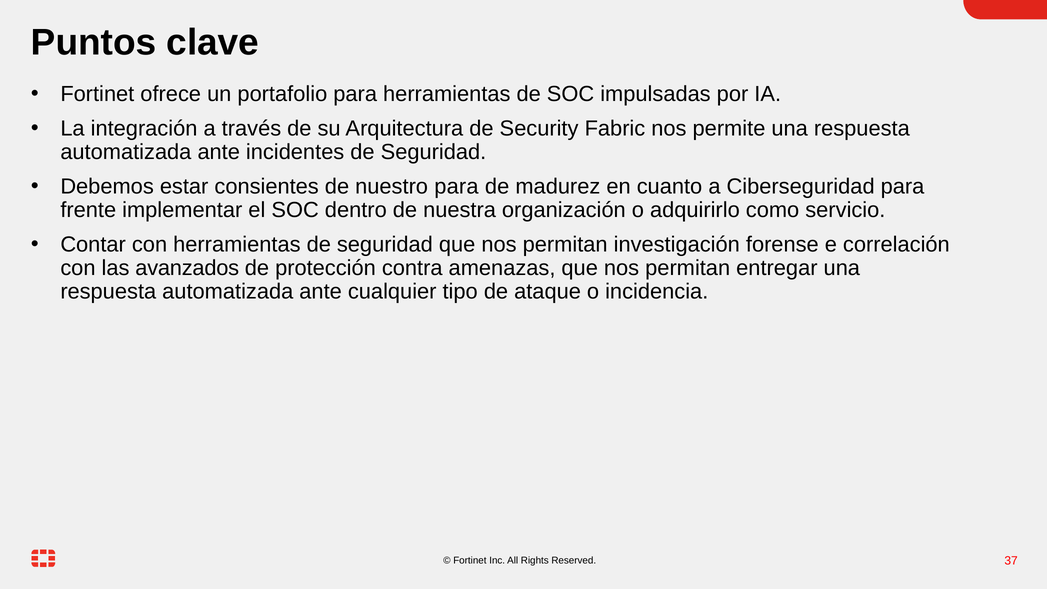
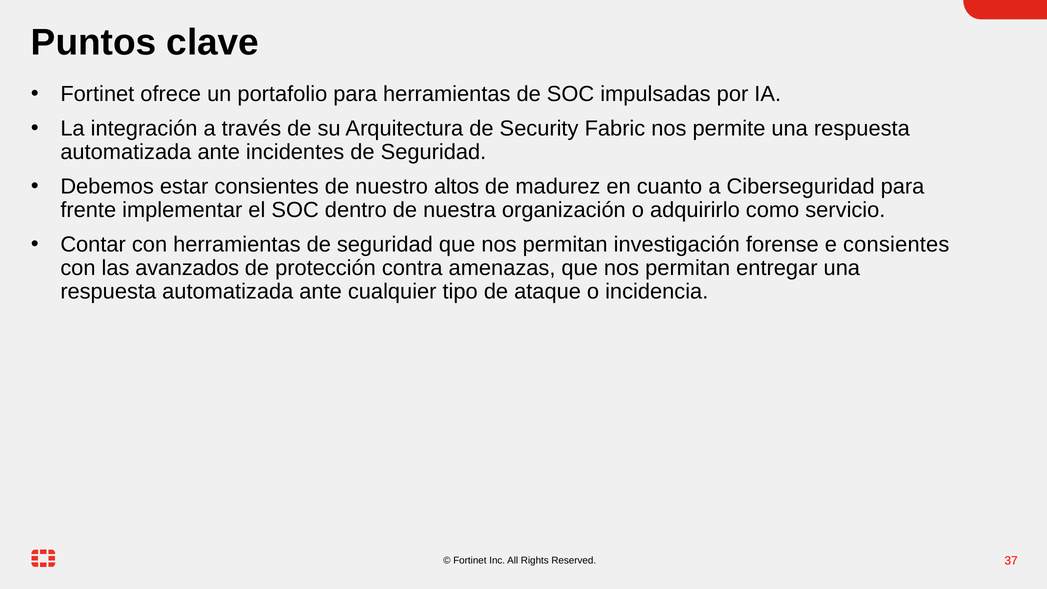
nuestro para: para -> altos (457, 187)
e correlación: correlación -> consientes (896, 245)
